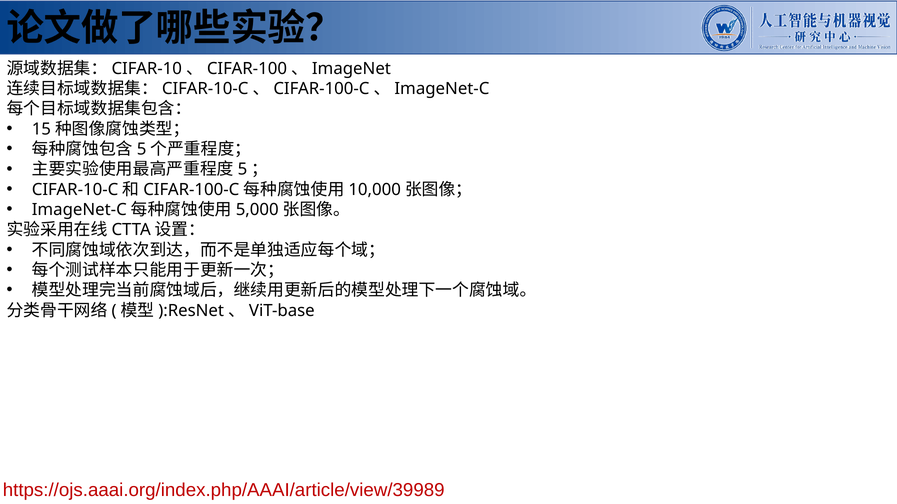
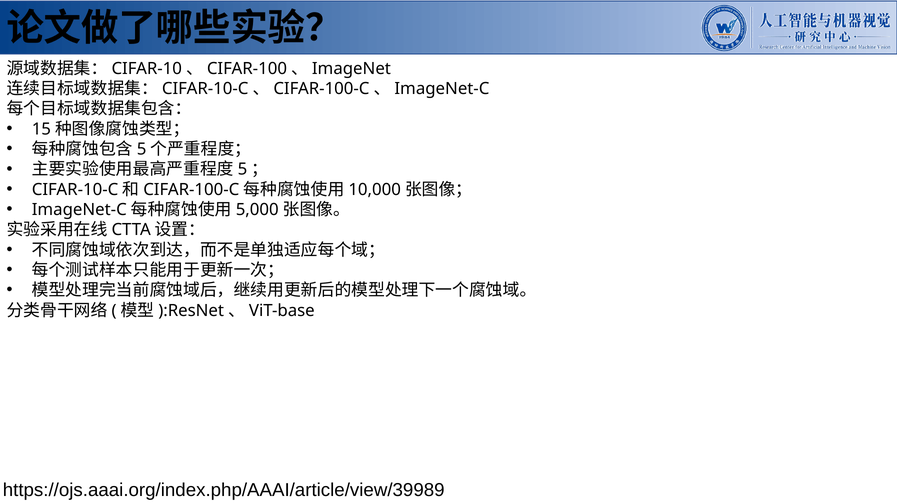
https://ojs.aaai.org/index.php/AAAI/article/view/39989 colour: red -> black (224, 491)
